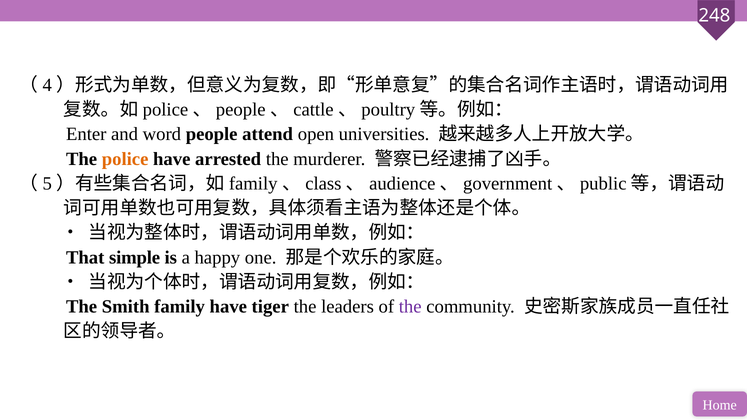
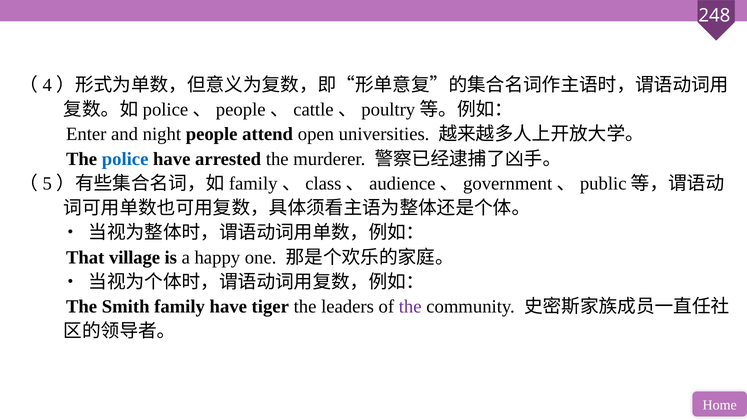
word: word -> night (162, 134)
police colour: orange -> blue (125, 159)
simple: simple -> village (135, 258)
